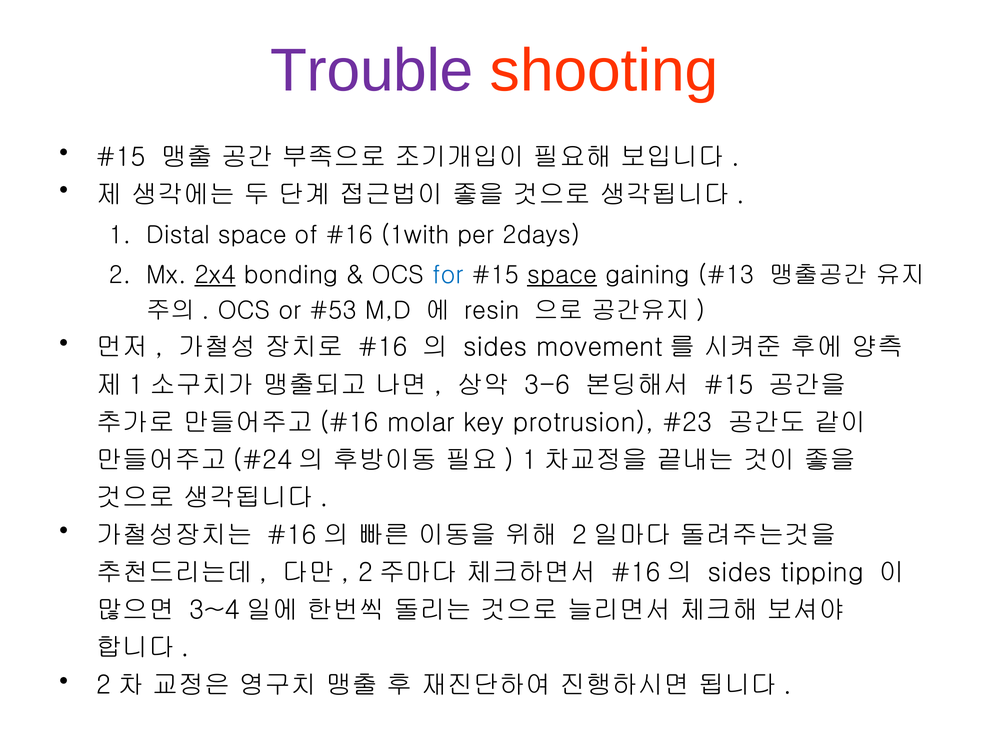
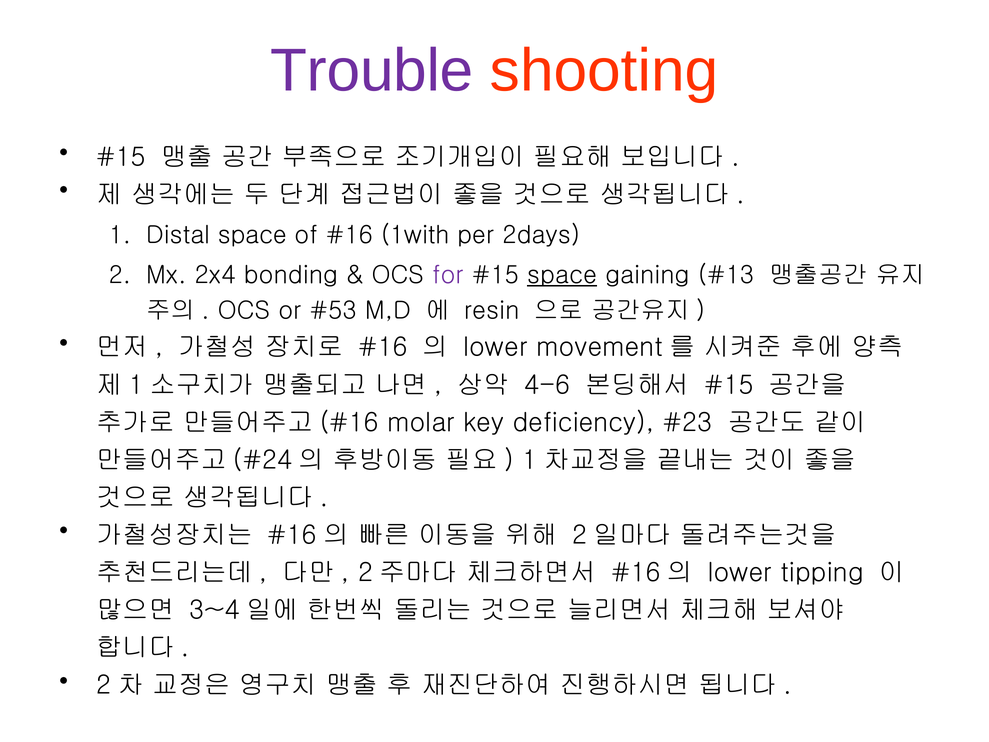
2x4 underline: present -> none (215, 275)
for colour: blue -> purple (448, 275)
sides: sides -> lower (496, 347)
3-6: 3-6 -> 4-6 (547, 385)
protrusion: protrusion -> deficiency (584, 422)
sides: sides -> lower (740, 572)
